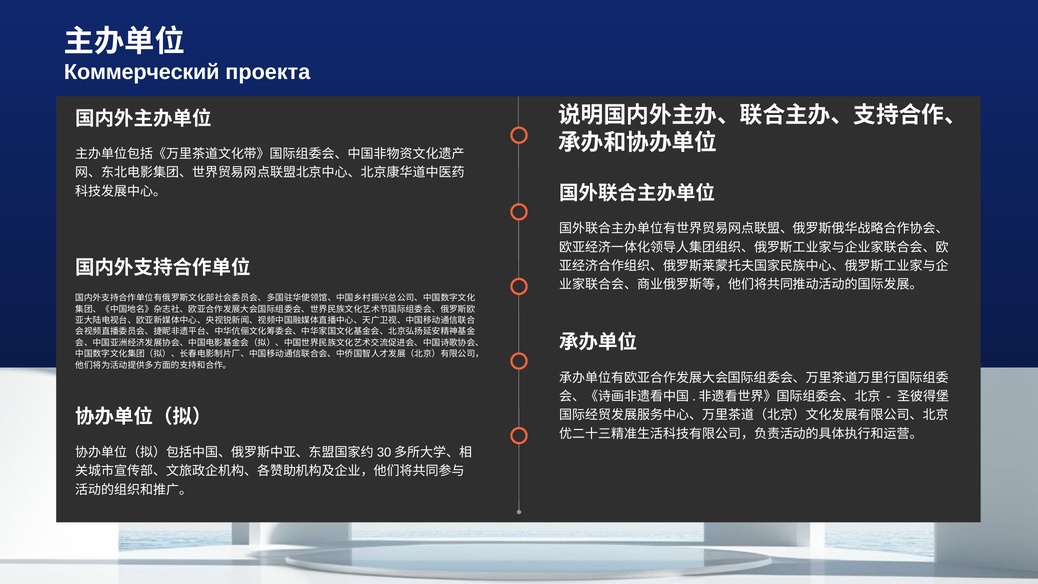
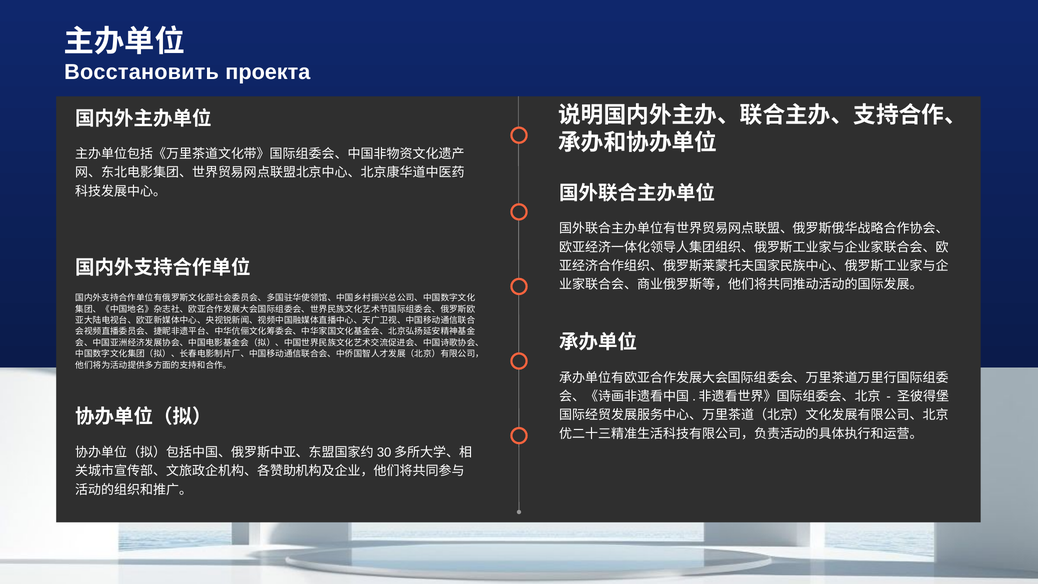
Коммерческий: Коммерческий -> Восстановить (142, 72)
